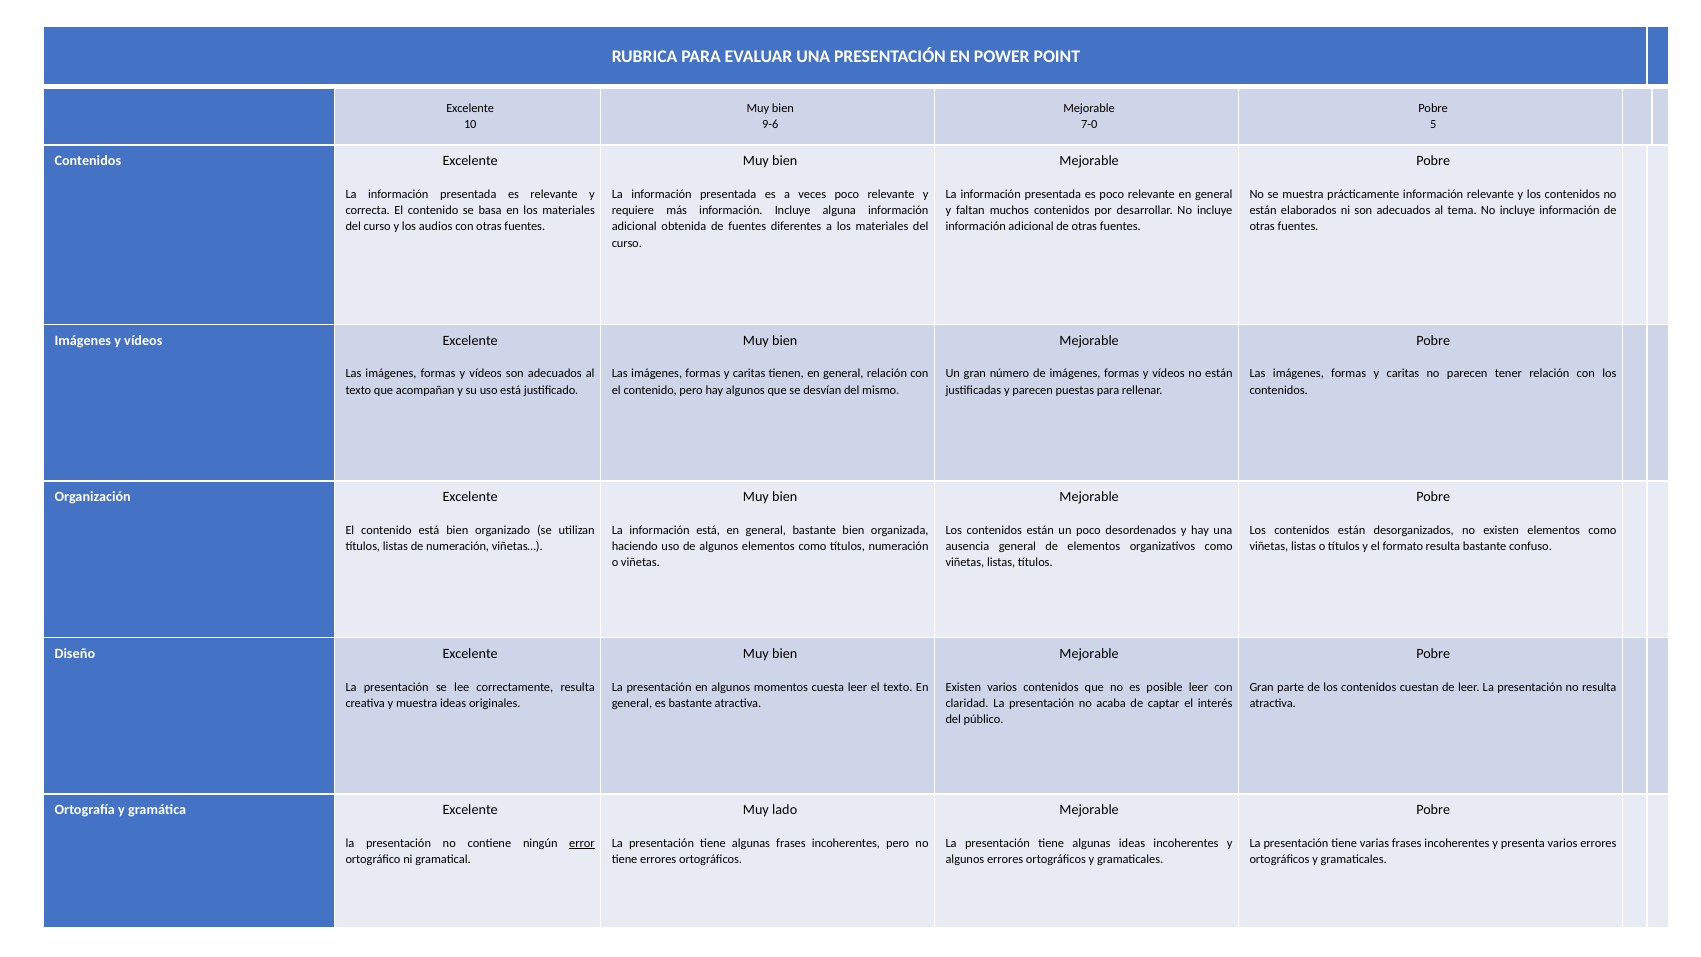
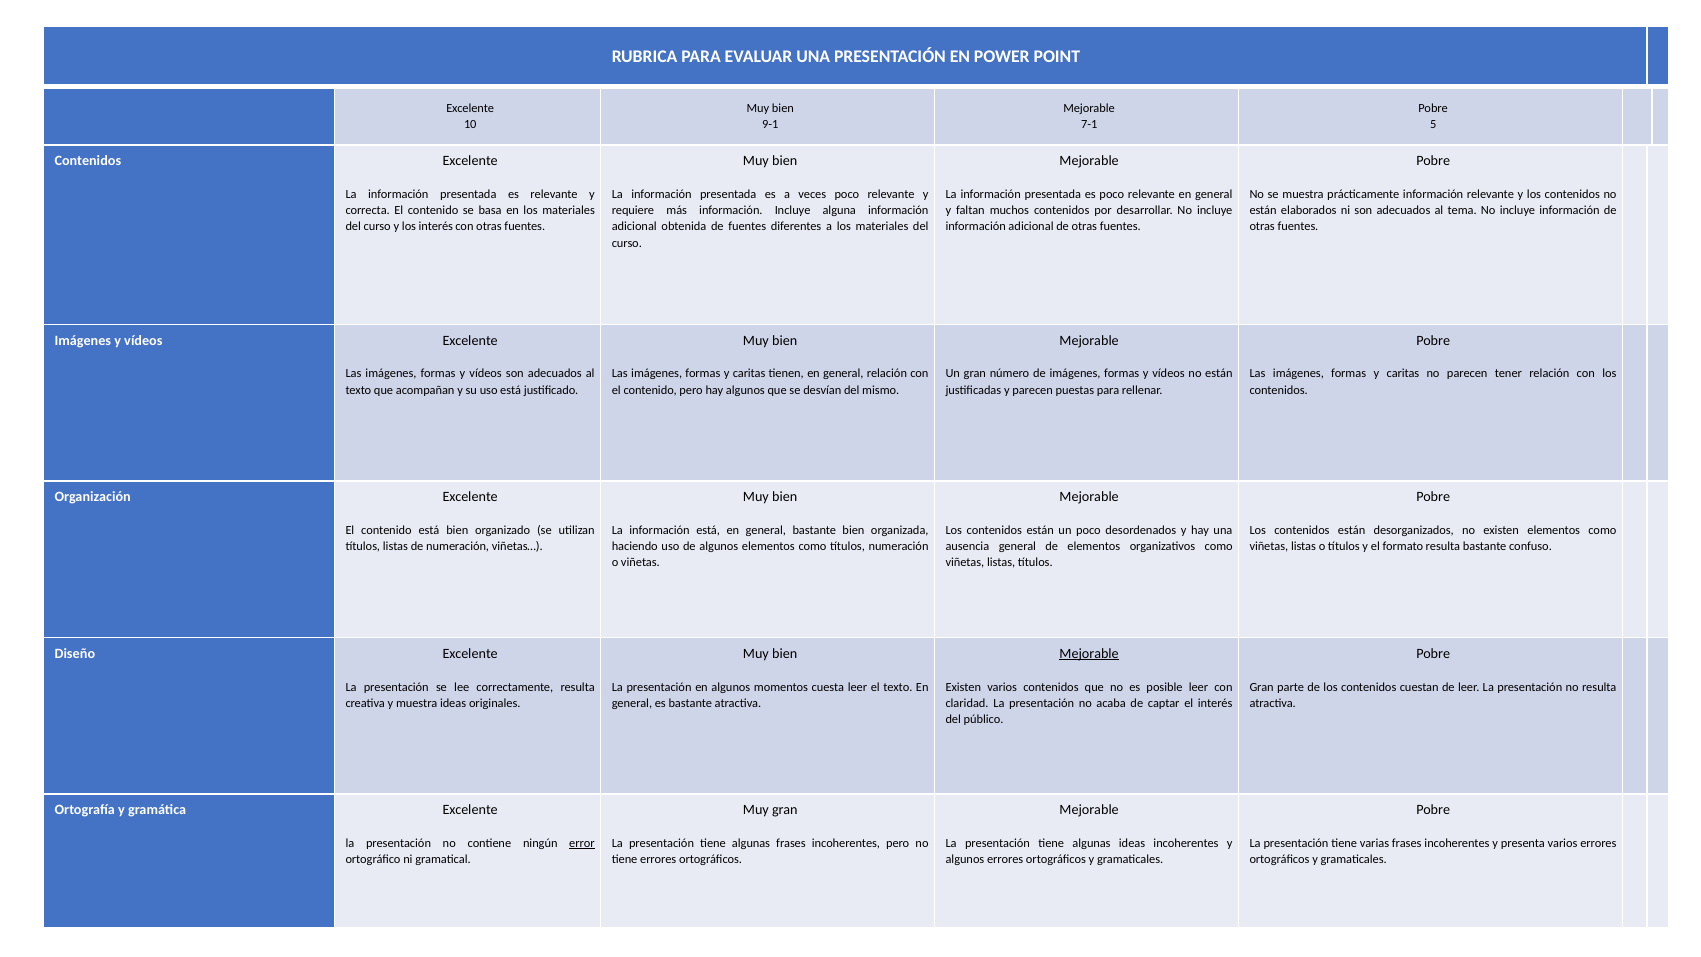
9-6: 9-6 -> 9-1 (770, 124)
7-0: 7-0 -> 7-1 (1089, 124)
los audios: audios -> interés (436, 227)
Mejorable underline: none -> present (1089, 653)
Muy lado: lado -> gran (785, 810)
